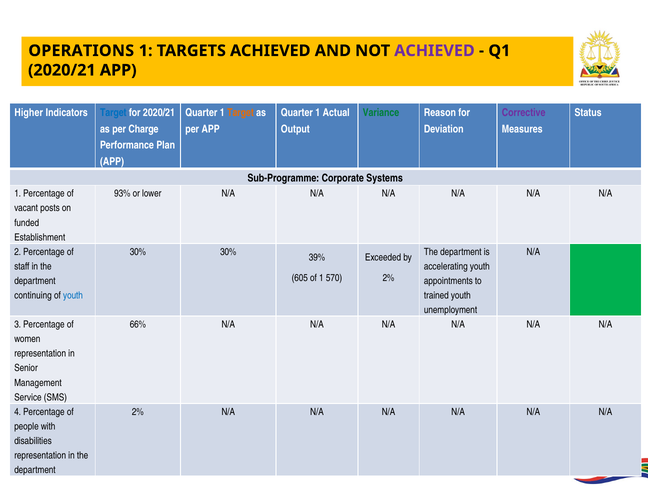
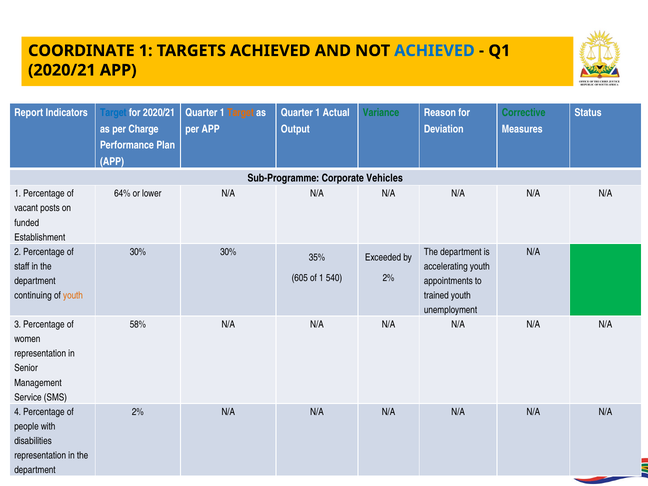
OPERATIONS: OPERATIONS -> COORDINATE (81, 51)
ACHIEVED colour: purple -> blue (434, 51)
Higher: Higher -> Report (29, 113)
Corrective colour: purple -> green (524, 113)
Systems: Systems -> Vehicles (385, 178)
93%: 93% -> 64% (122, 194)
39%: 39% -> 35% (317, 258)
570: 570 -> 540 (334, 278)
youth colour: blue -> orange (73, 295)
66%: 66% -> 58% (138, 325)
